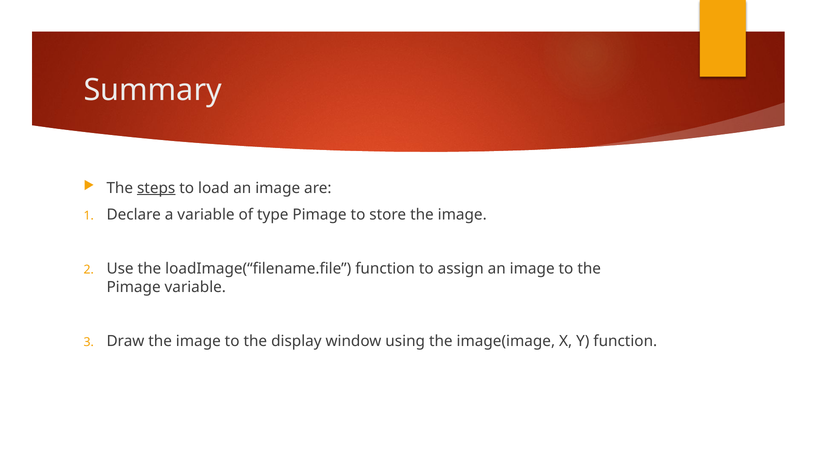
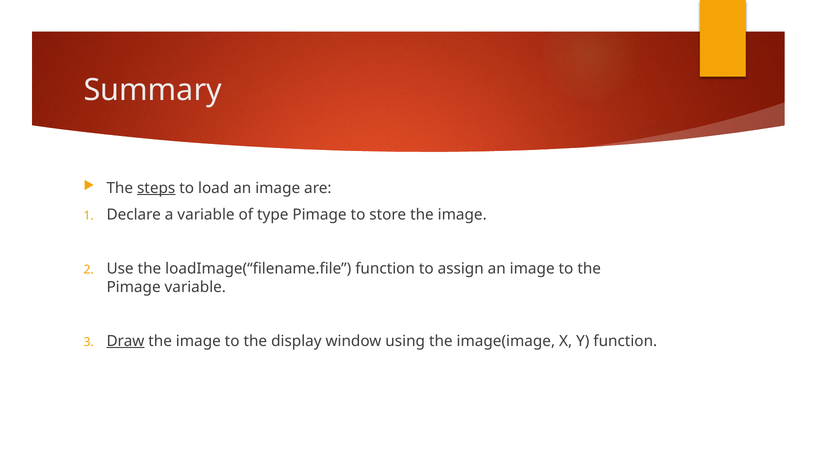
Draw underline: none -> present (125, 341)
